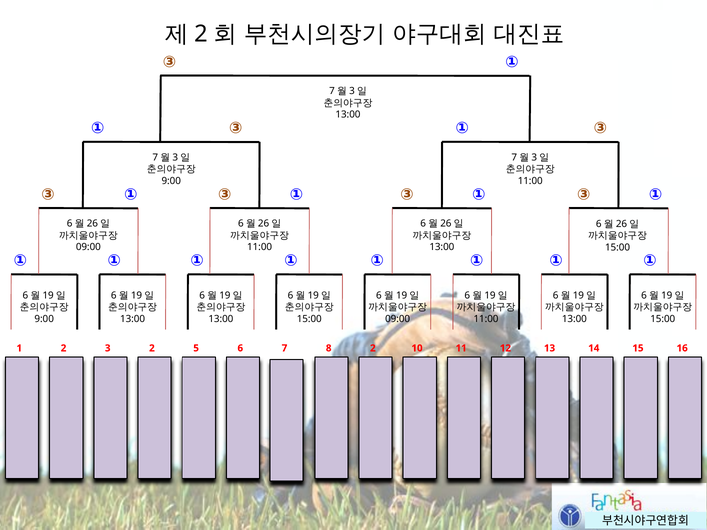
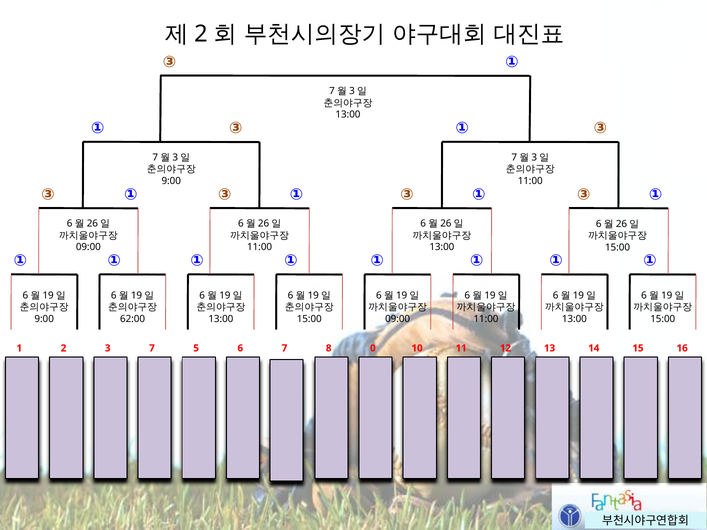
13:00: 13:00 -> 62:00 (133, 319)
3 2: 2 -> 7 (152, 348)
8 2: 2 -> 0 (373, 348)
